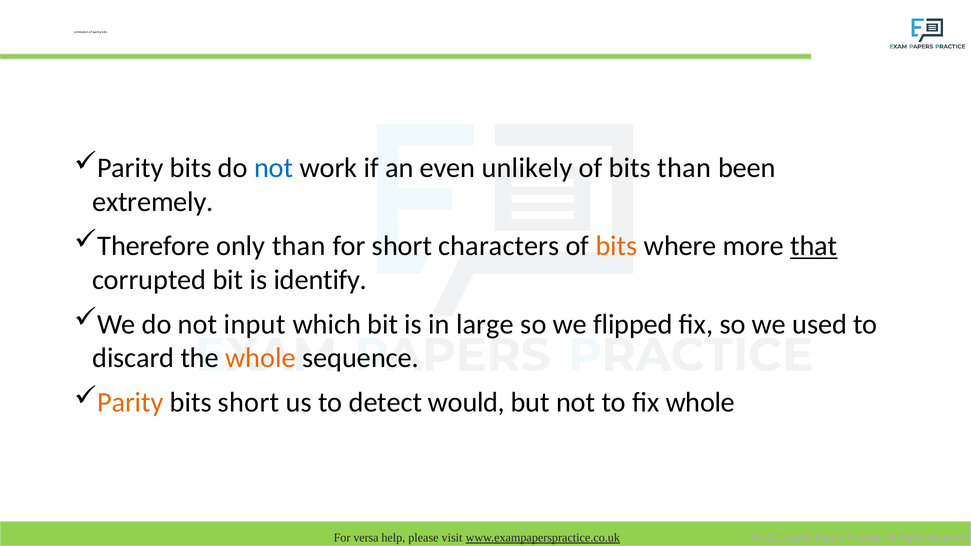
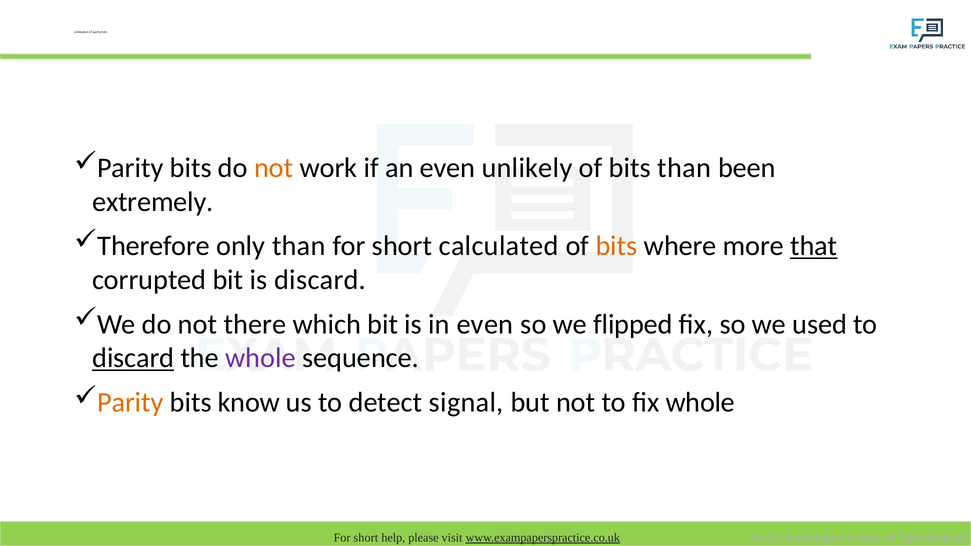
not colour: blue -> orange (274, 168)
characters: characters -> calculated (499, 246)
is identify: identify -> discard (320, 280)
input: input -> there (255, 324)
in large: large -> even (485, 324)
discard underline: none -> present (133, 358)
whole colour: orange -> purple (261, 358)
bits short: short -> know (249, 402)
would: would -> signal (466, 402)
versa: versa -> short (366, 538)
